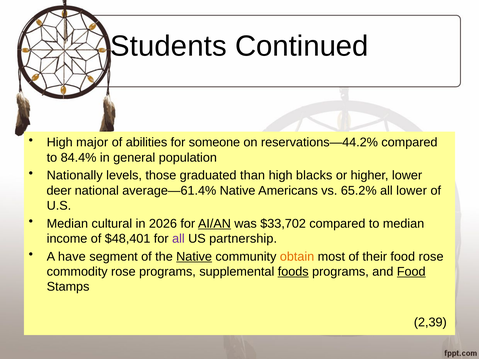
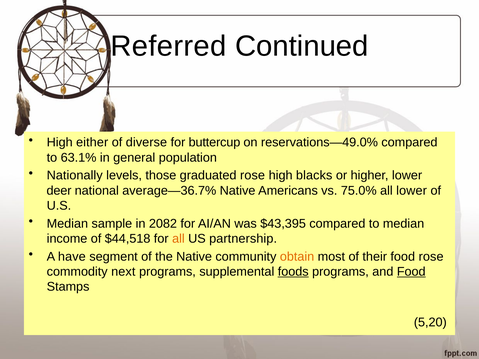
Students: Students -> Referred (168, 46)
major: major -> either (92, 143)
abilities: abilities -> diverse (146, 143)
someone: someone -> buttercup (214, 143)
reservations—44.2%: reservations—44.2% -> reservations—49.0% (319, 143)
84.4%: 84.4% -> 63.1% (79, 158)
graduated than: than -> rose (253, 176)
average—61.4%: average—61.4% -> average—36.7% (169, 191)
65.2%: 65.2% -> 75.0% (359, 191)
cultural: cultural -> sample (112, 224)
2026: 2026 -> 2082 (163, 224)
AI/AN underline: present -> none (214, 224)
$33,702: $33,702 -> $43,395 (283, 224)
$48,401: $48,401 -> $44,518 (128, 239)
all colour: purple -> orange (178, 239)
Native underline: present -> none (194, 257)
commodity rose: rose -> next (123, 272)
2,39: 2,39 -> 5,20 (430, 323)
